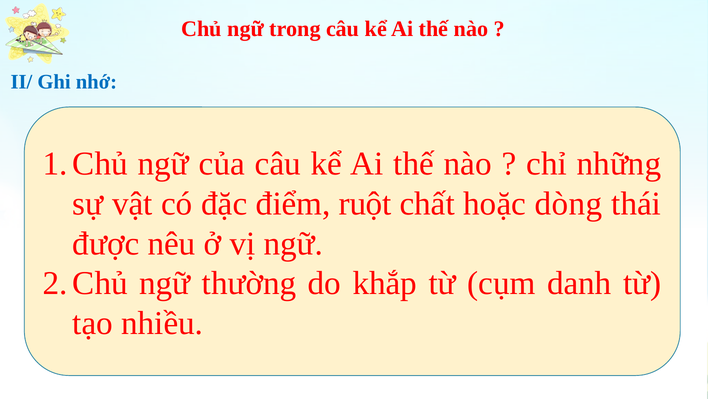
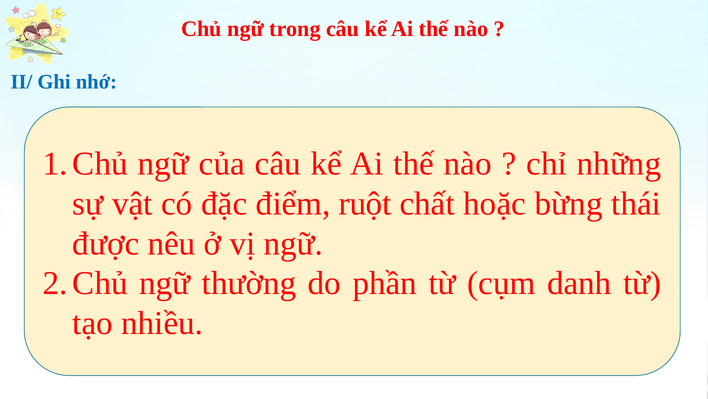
dòng: dòng -> bừng (569, 203)
khắp: khắp -> phần (385, 283)
